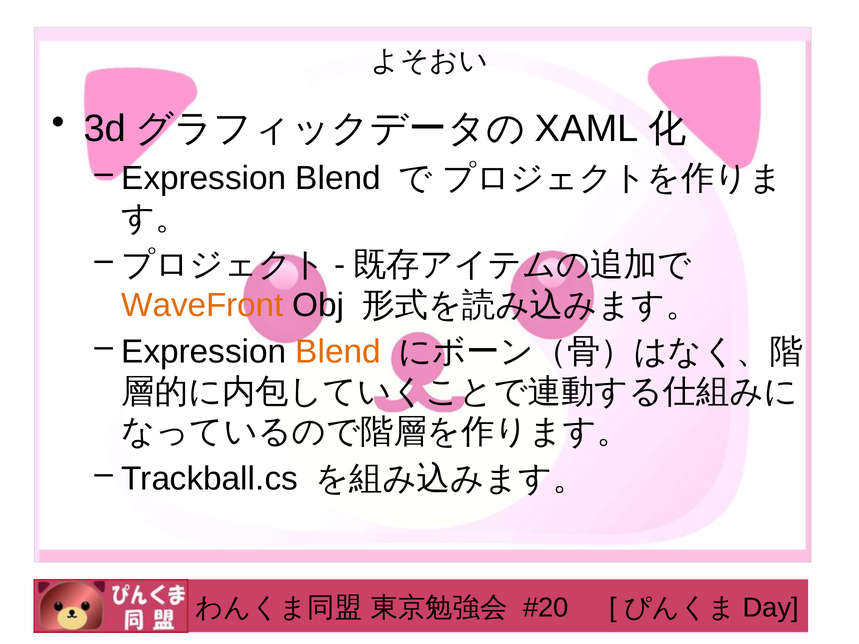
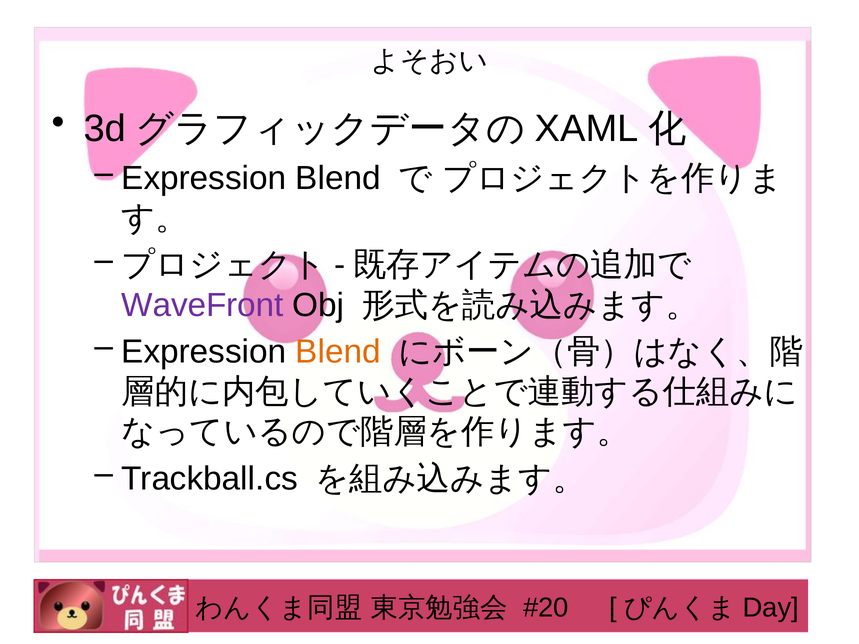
WaveFront colour: orange -> purple (202, 305)
